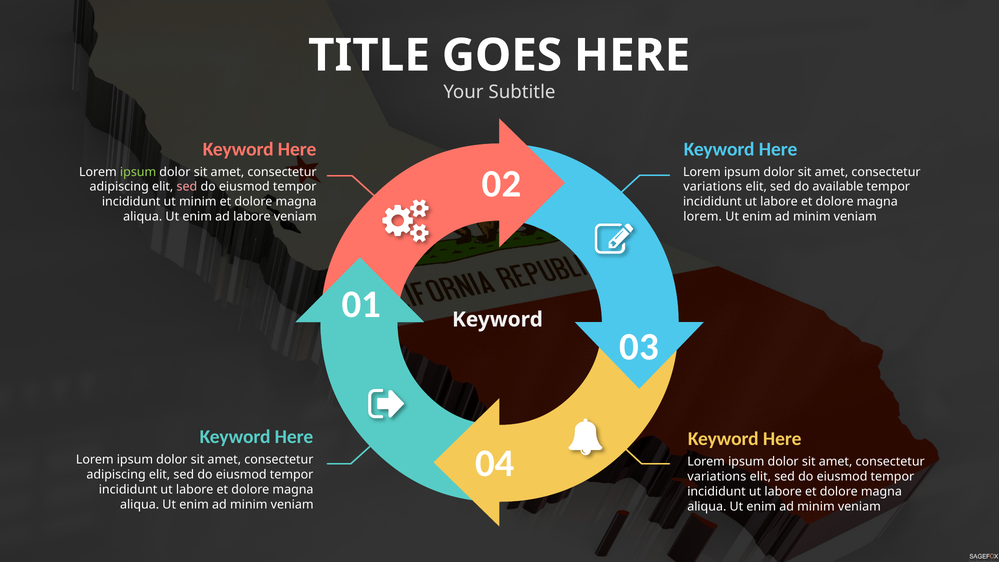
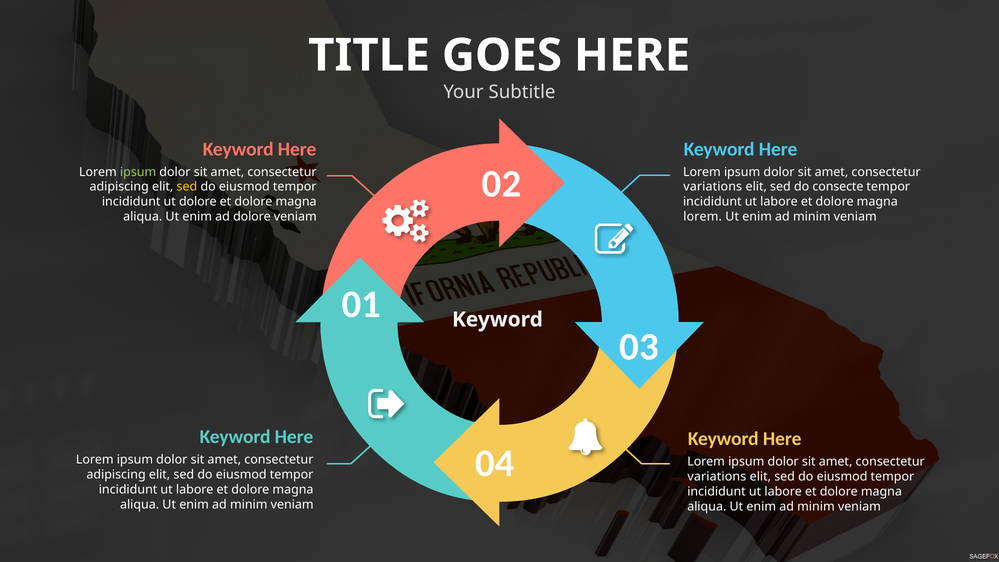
sed colour: pink -> yellow (187, 187)
available: available -> consecte (838, 187)
ut minim: minim -> dolore (198, 202)
ad labore: labore -> dolore (252, 217)
